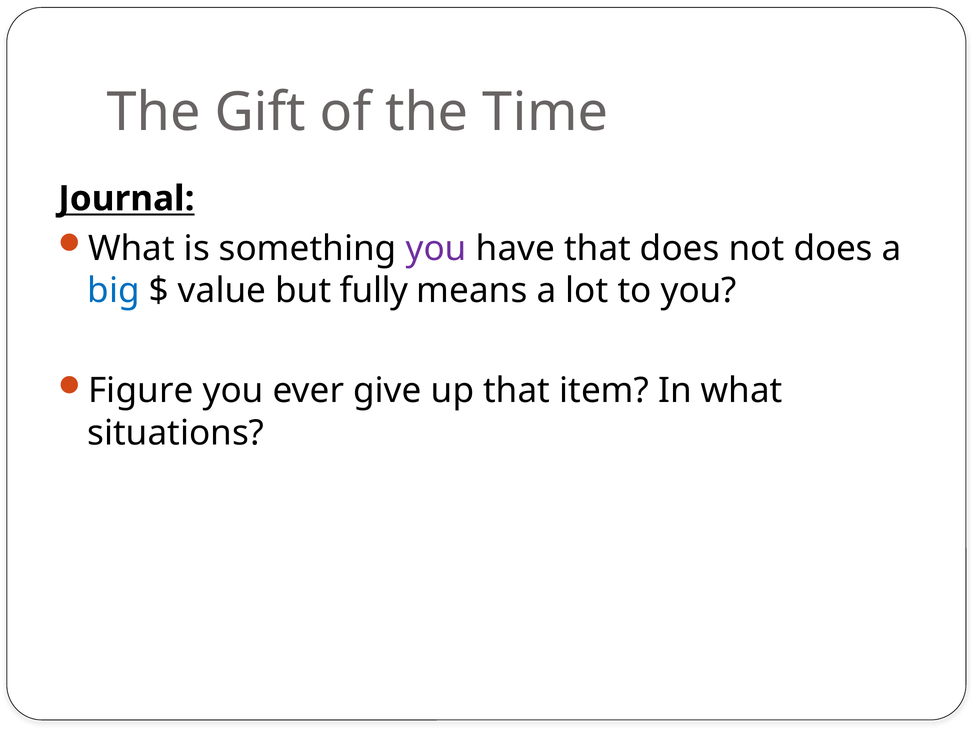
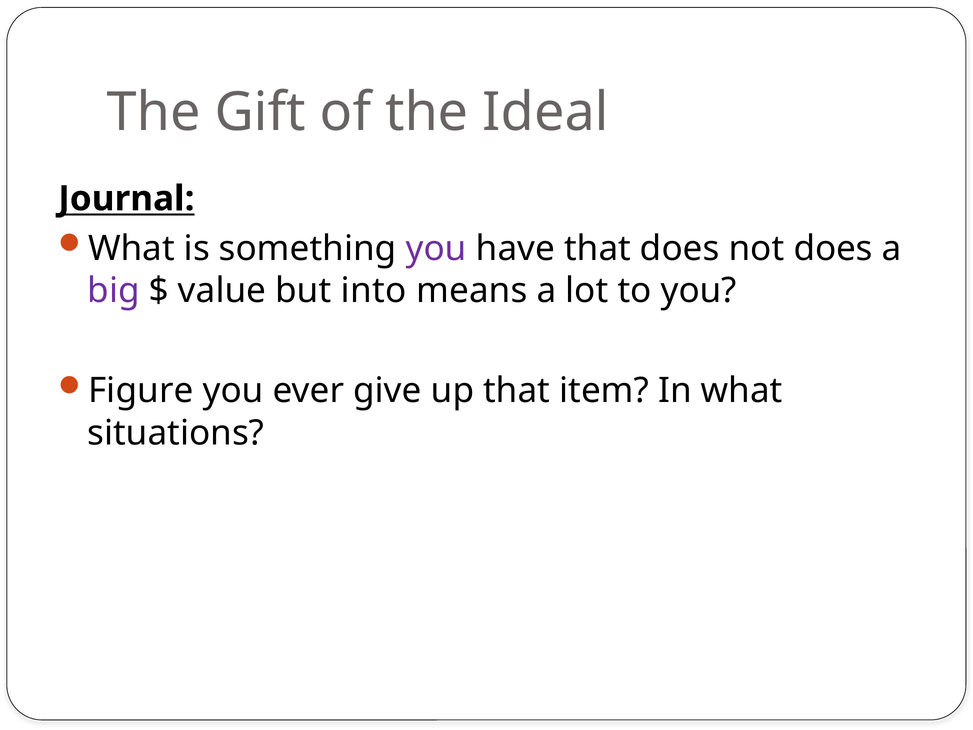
Time: Time -> Ideal (546, 112)
big colour: blue -> purple (114, 291)
fully: fully -> into (374, 291)
